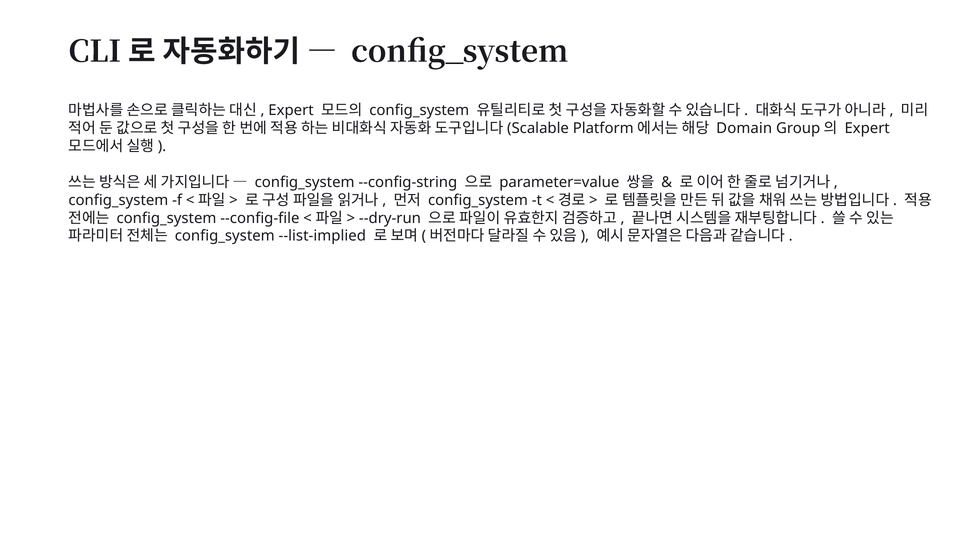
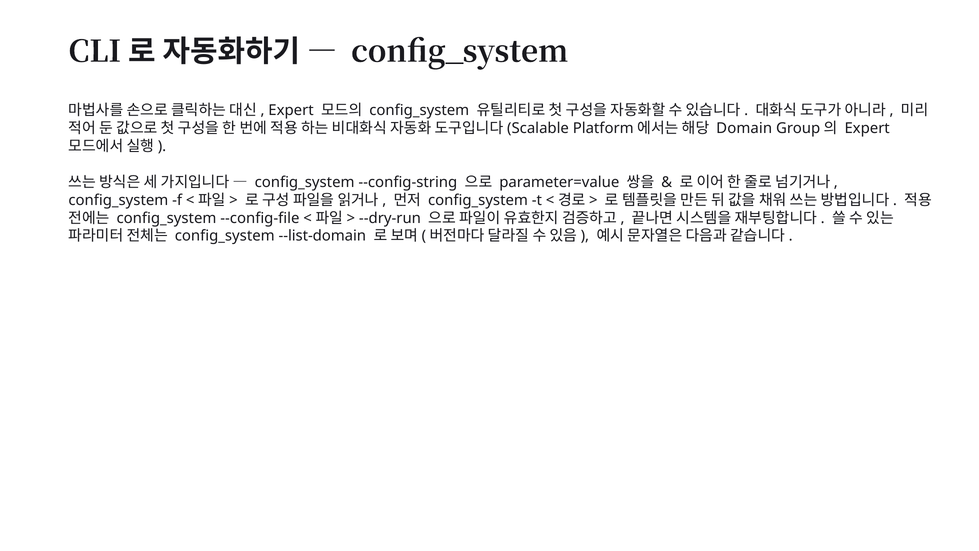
--list-implied: --list-implied -> --list-domain (322, 236)
